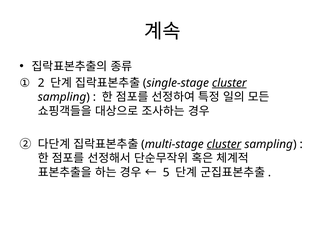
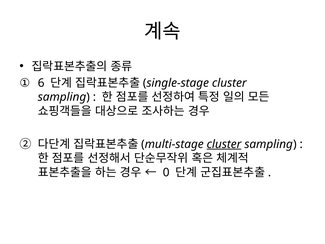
2: 2 -> 6 (41, 83)
cluster underline: present -> none (229, 83)
5: 5 -> 0 (166, 172)
